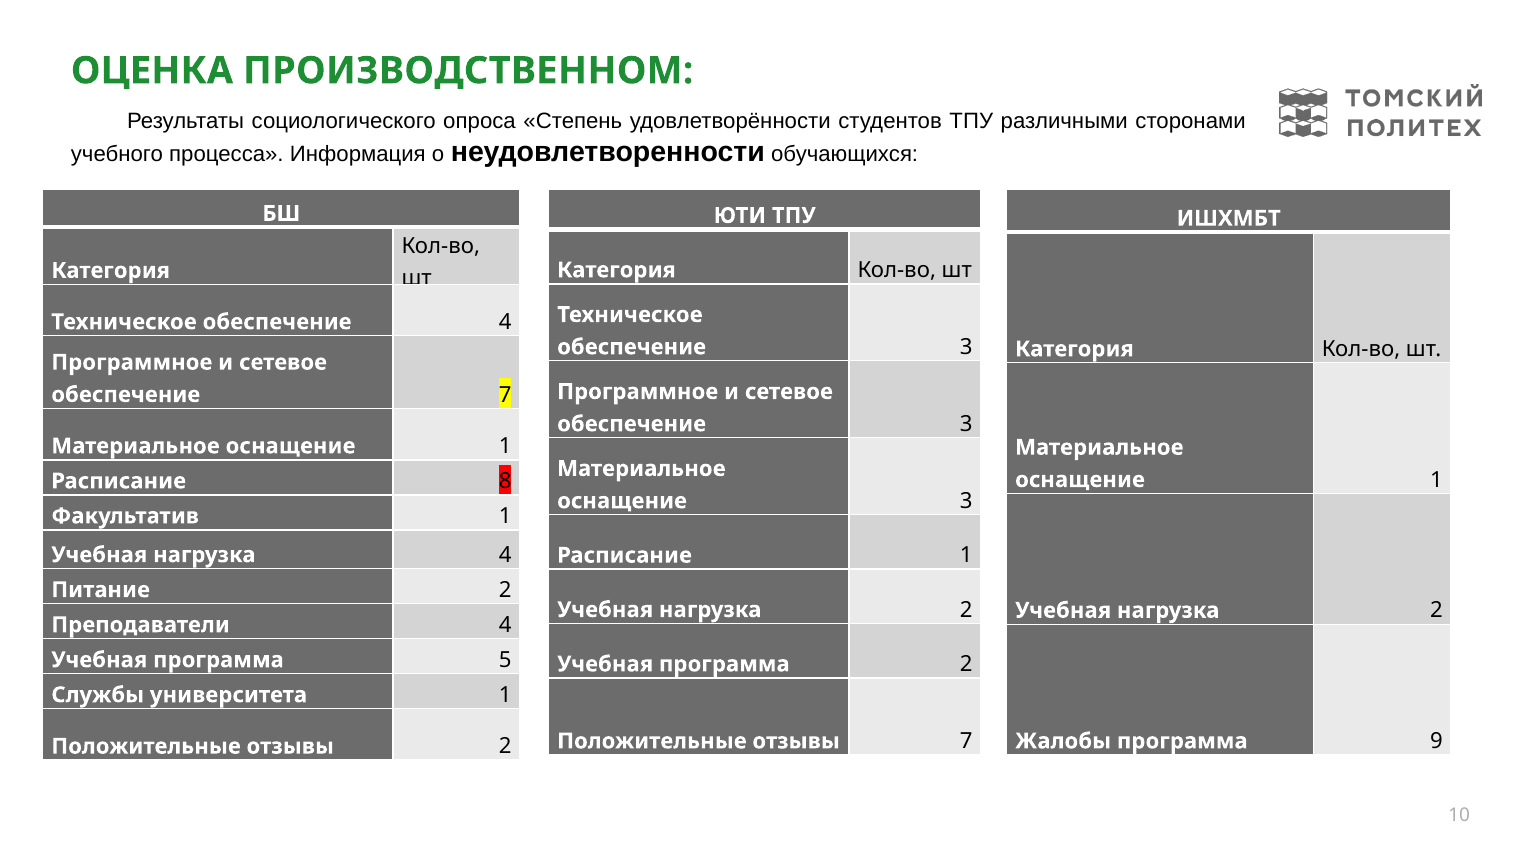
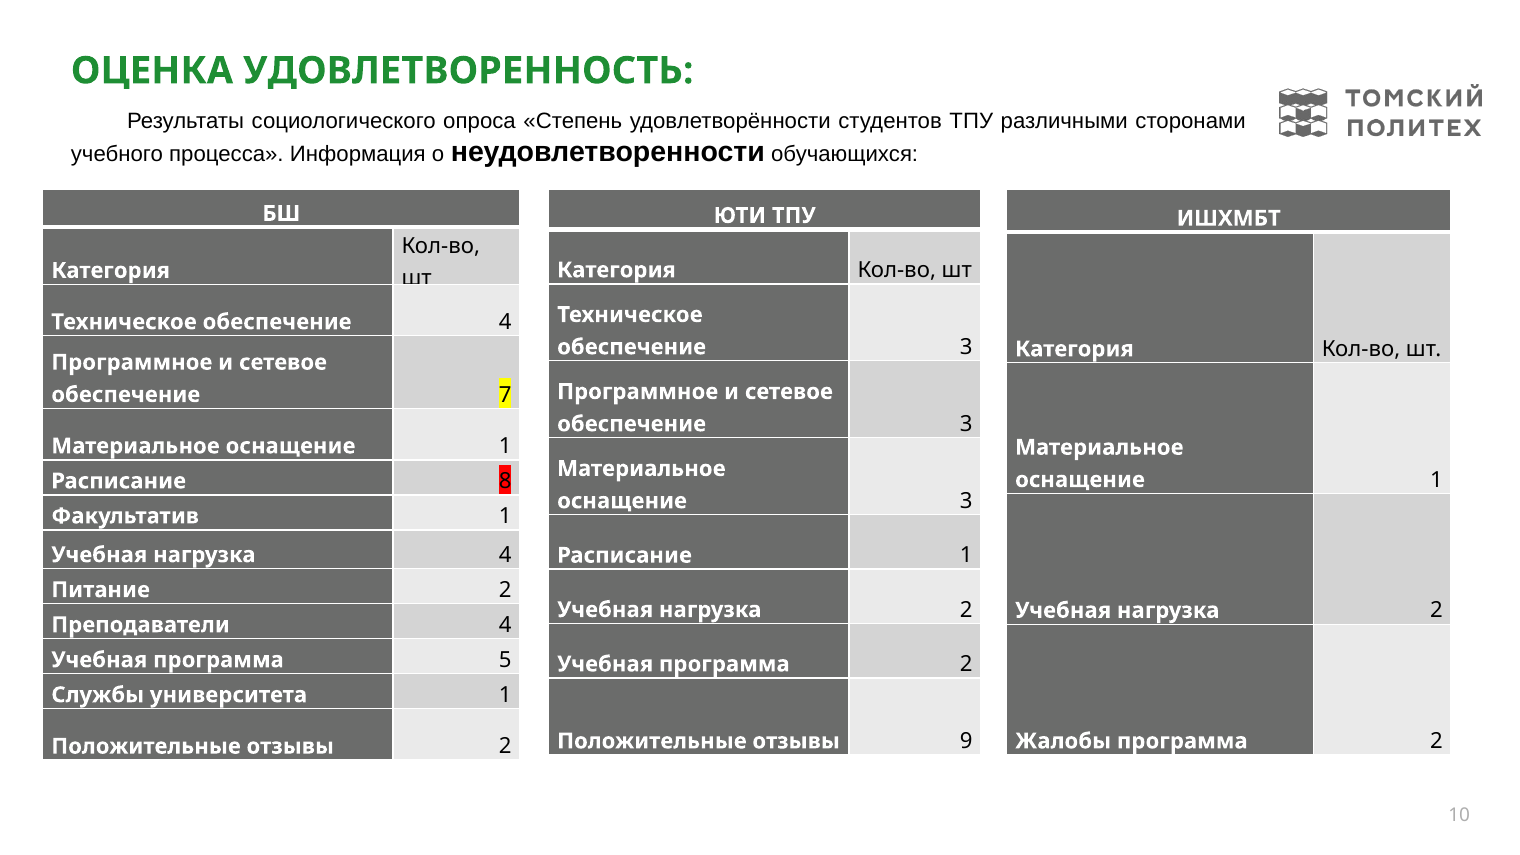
ПРОИЗВОДСТВЕННОМ: ПРОИЗВОДСТВЕННОМ -> УДОВЛЕТВОРЕННОСТЬ (468, 71)
отзывы 7: 7 -> 9 (966, 741)
9: 9 -> 2 (1436, 741)
